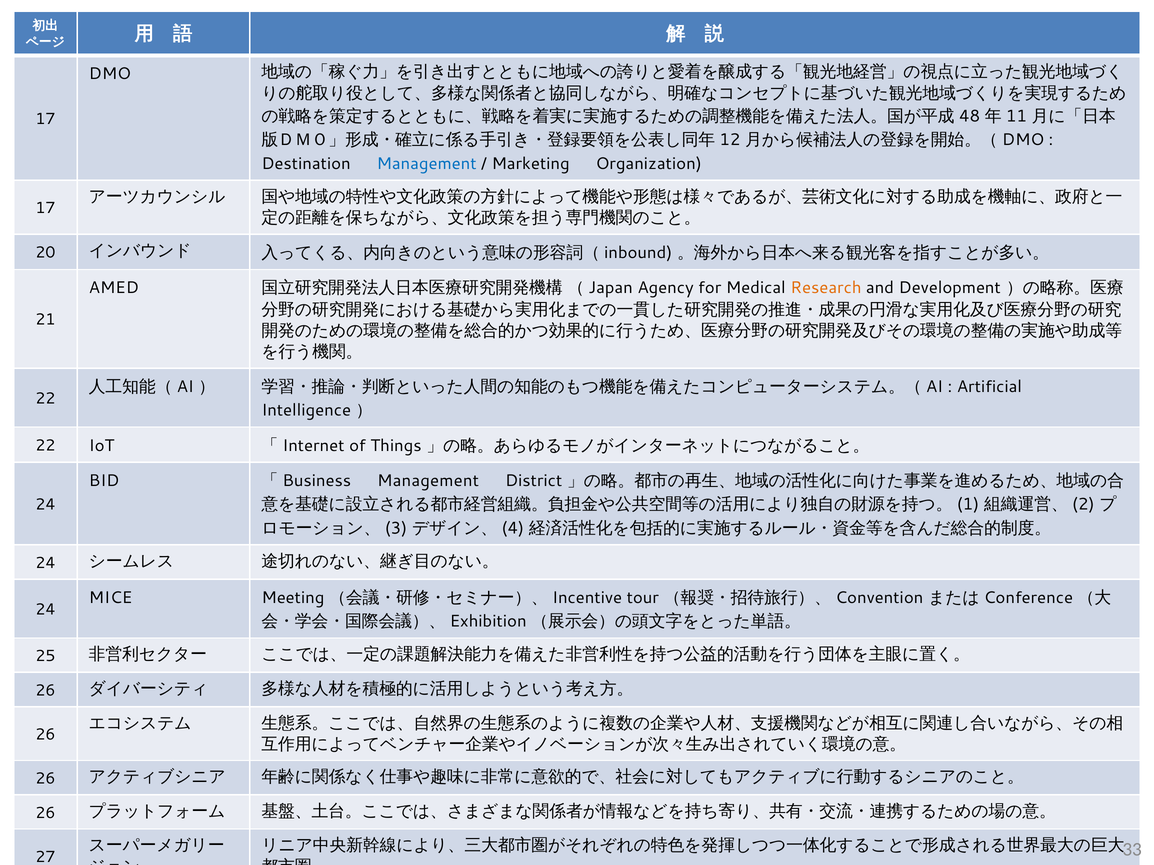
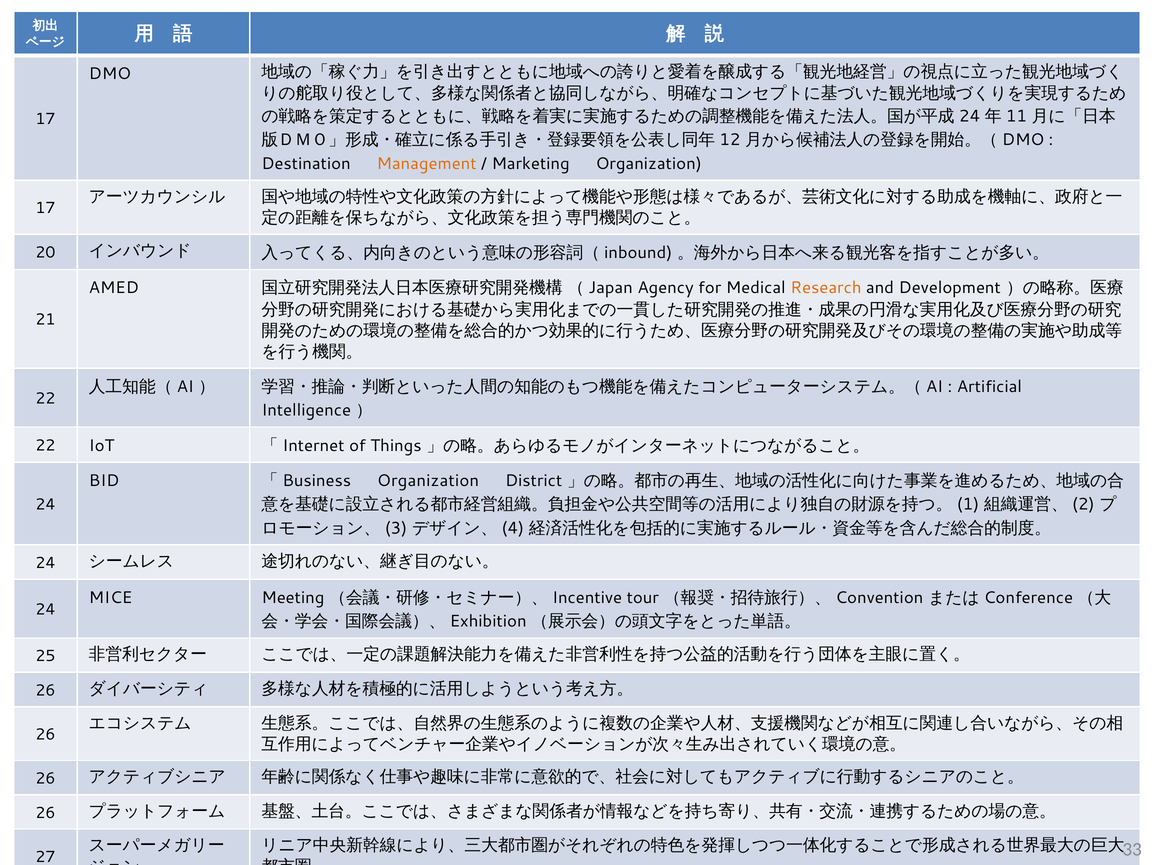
48: 48 -> 24 (970, 116)
Management colour: blue -> orange (427, 164)
「Business Management: Management -> Organization (428, 481)
